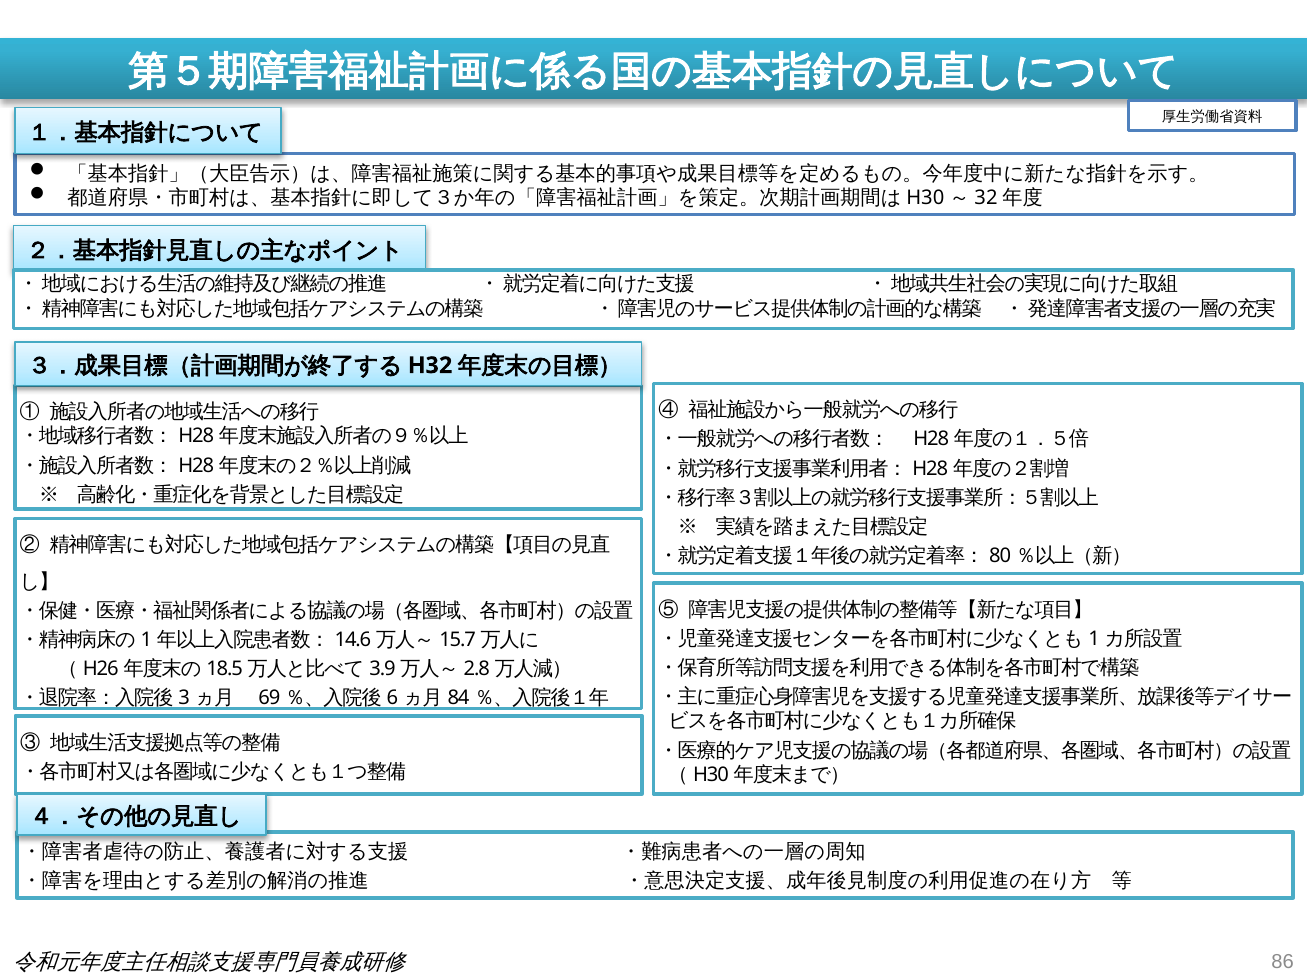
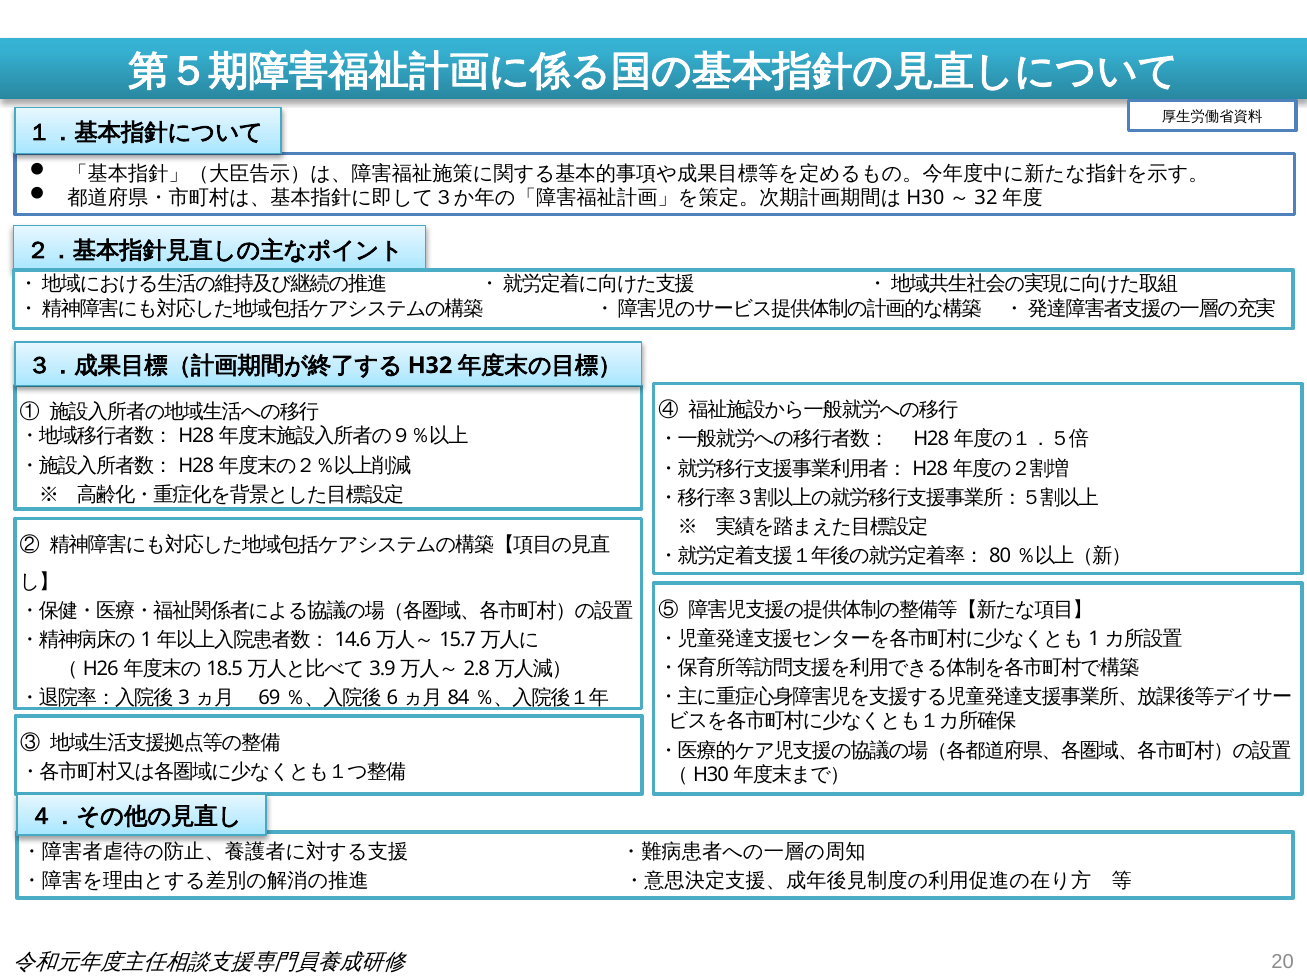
86: 86 -> 20 (1283, 962)
